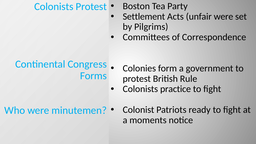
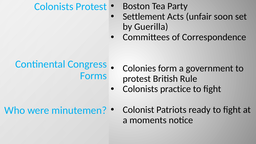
unfair were: were -> soon (223, 16)
Pilgrims: Pilgrims -> Guerilla (151, 27)
